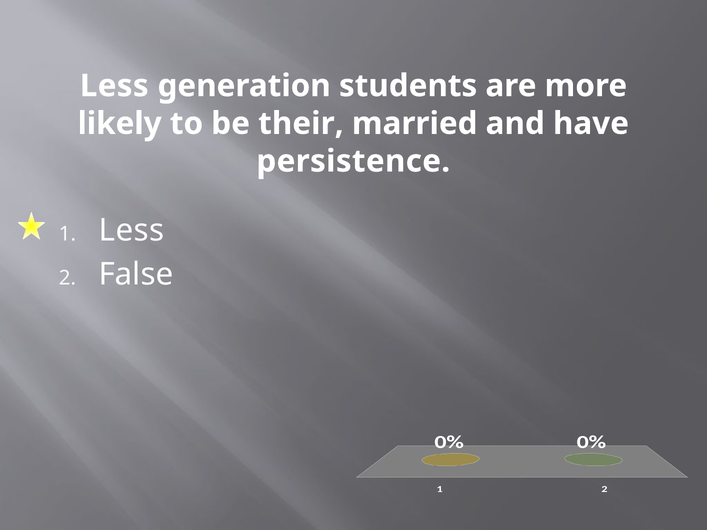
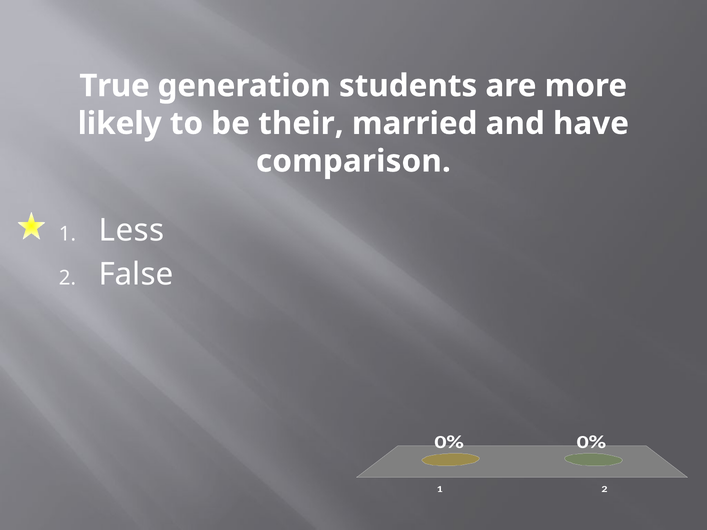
Less: Less -> True (115, 86)
persistence: persistence -> comparison (353, 161)
